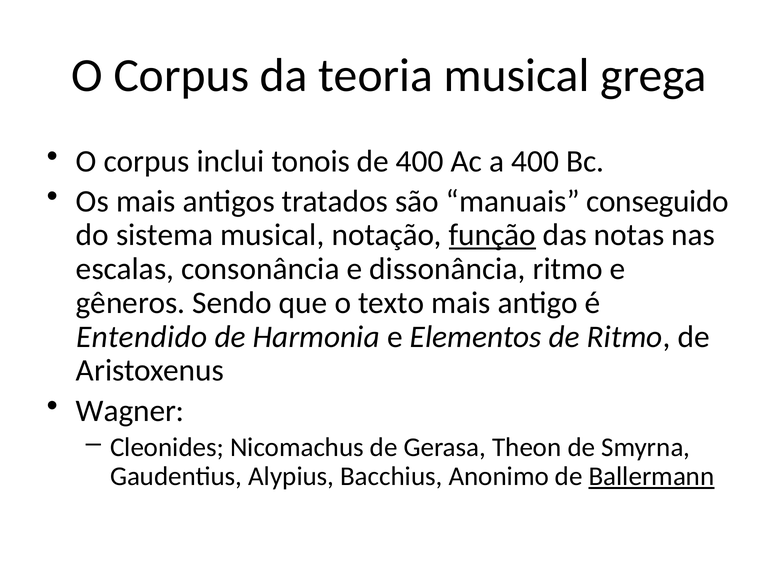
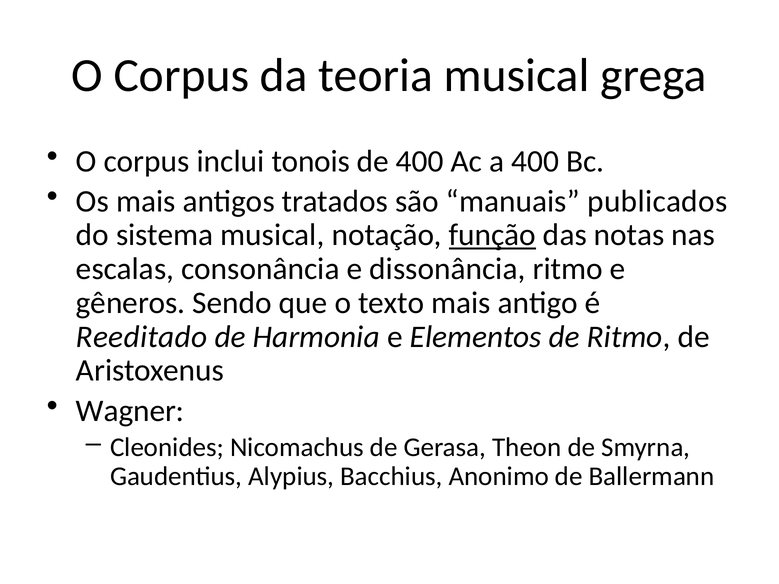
conseguido: conseguido -> publicados (657, 201)
Entendido: Entendido -> Reeditado (142, 337)
Ballermann underline: present -> none (652, 477)
